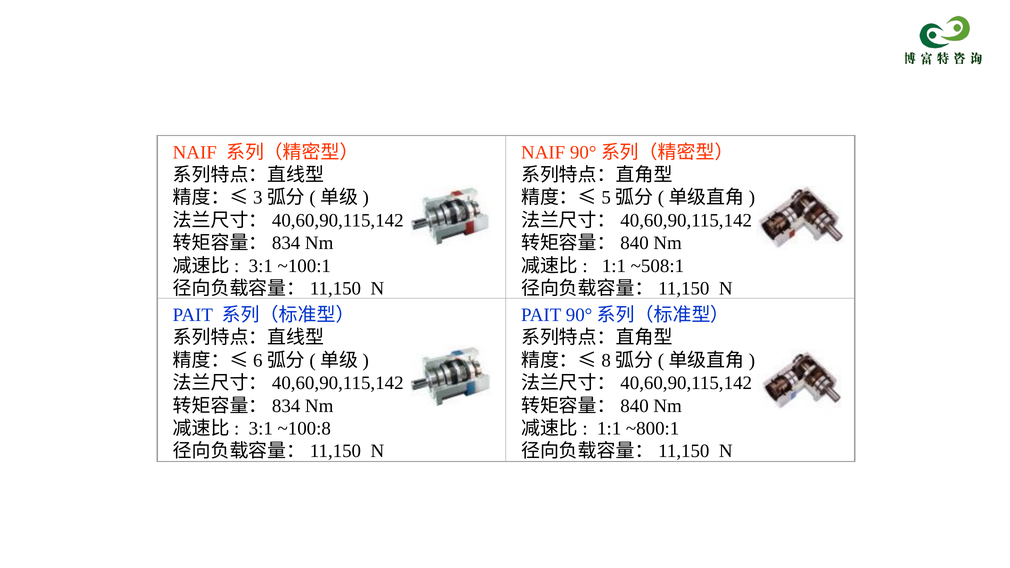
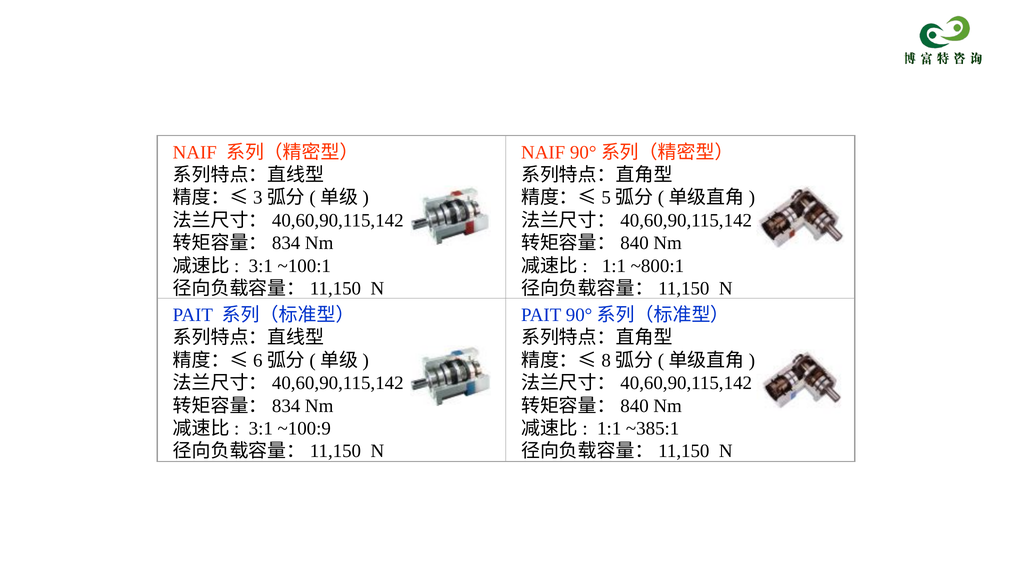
~508:1: ~508:1 -> ~800:1 (657, 266)
~100:8: ~100:8 -> ~100:9 (304, 429)
~800:1: ~800:1 -> ~385:1 (653, 429)
